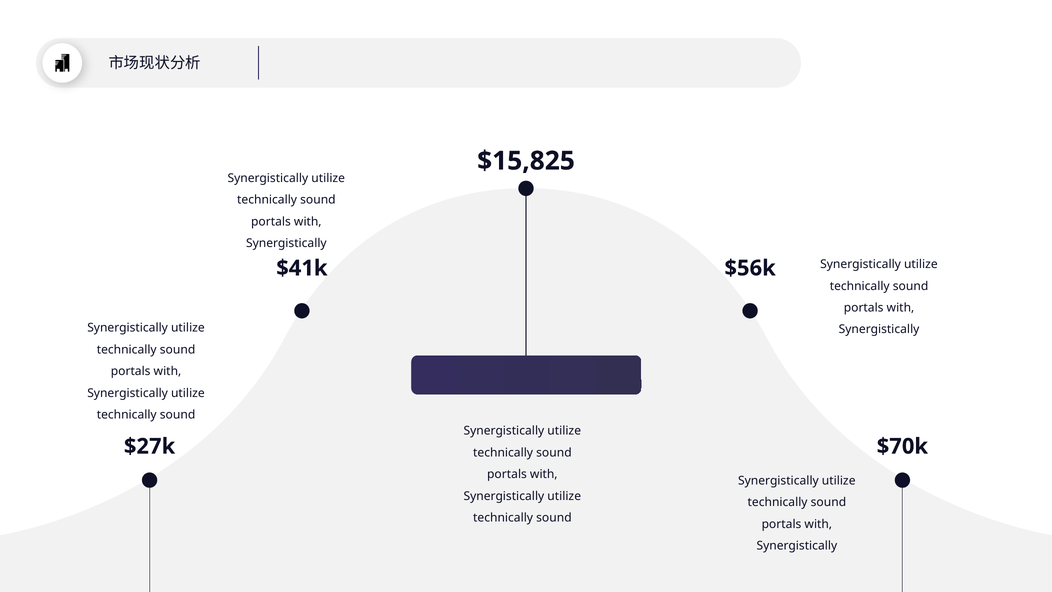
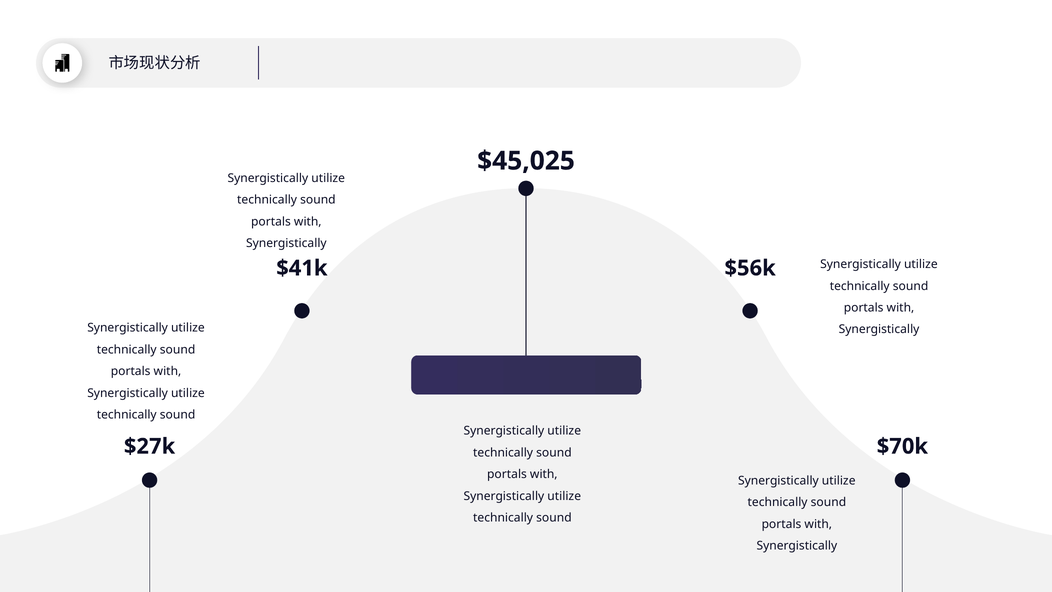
$15,825: $15,825 -> $45,025 (526, 161)
